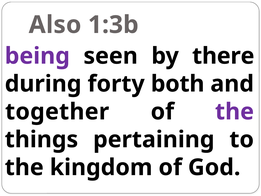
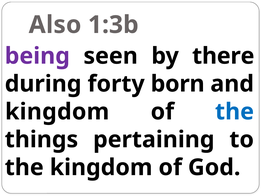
both: both -> born (178, 84)
together: together -> kingdom (57, 112)
the colour: purple -> blue (234, 112)
